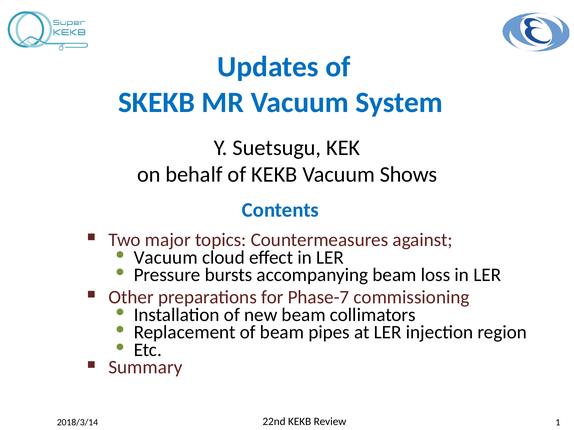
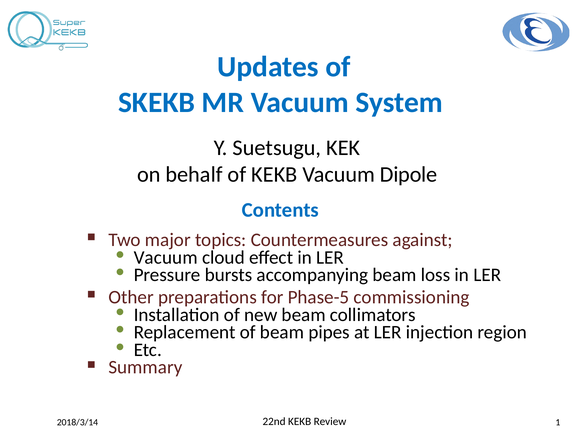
Shows: Shows -> Dipole (409, 175)
Phase-7: Phase-7 -> Phase-5 (319, 298)
